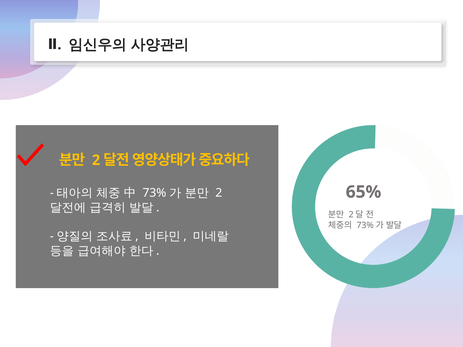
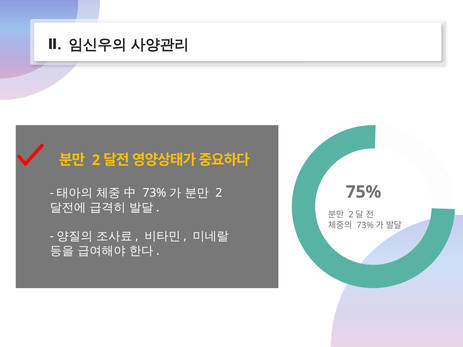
65%: 65% -> 75% (363, 192)
